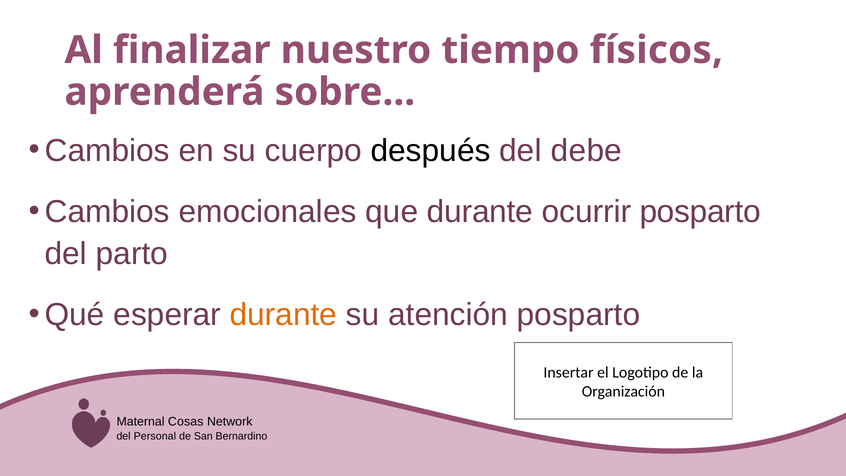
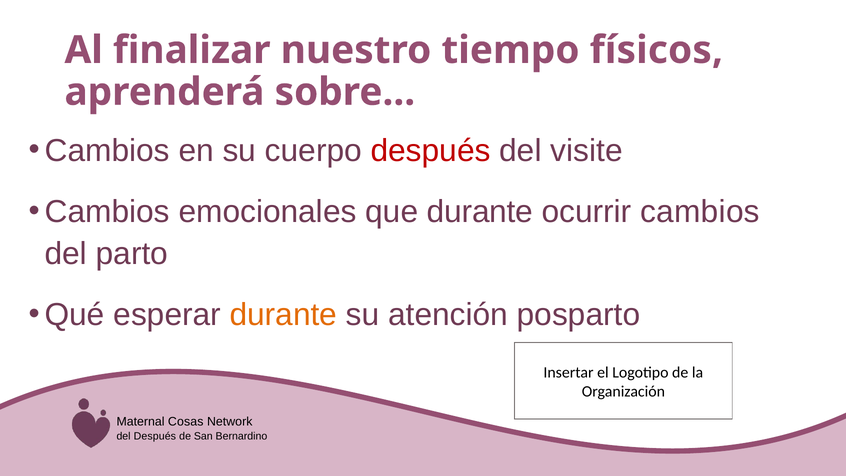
después colour: black -> red (431, 151)
debe: debe -> visite (587, 151)
ocurrir posparto: posparto -> cambios (700, 212)
del Personal: Personal -> Después (155, 436)
